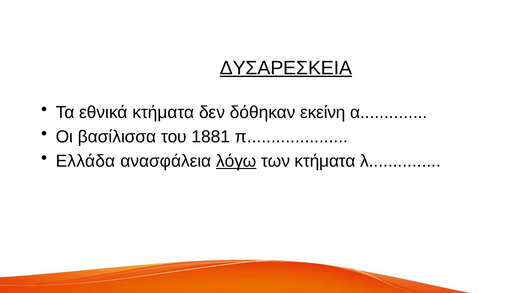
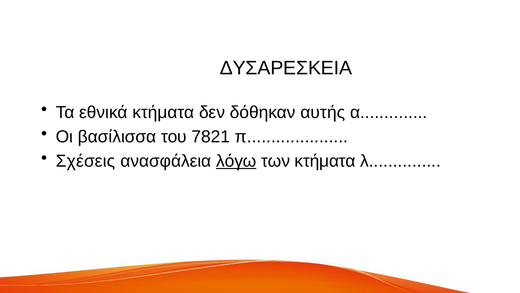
ΔΥΣΑΡΕΣΚΕΙΑ underline: present -> none (286, 68)
εκείνη: εκείνη -> αυτής (323, 112)
1881: 1881 -> 7821 (211, 136)
Ελλάδα: Ελλάδα -> Σχέσεις (86, 161)
